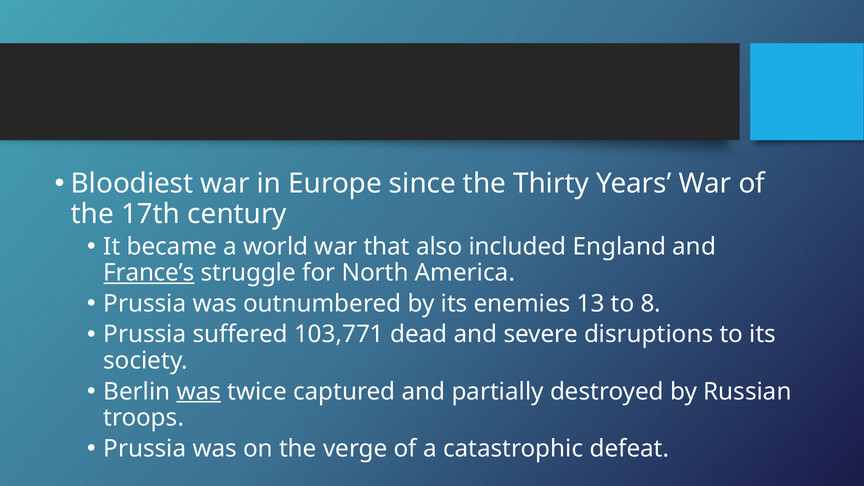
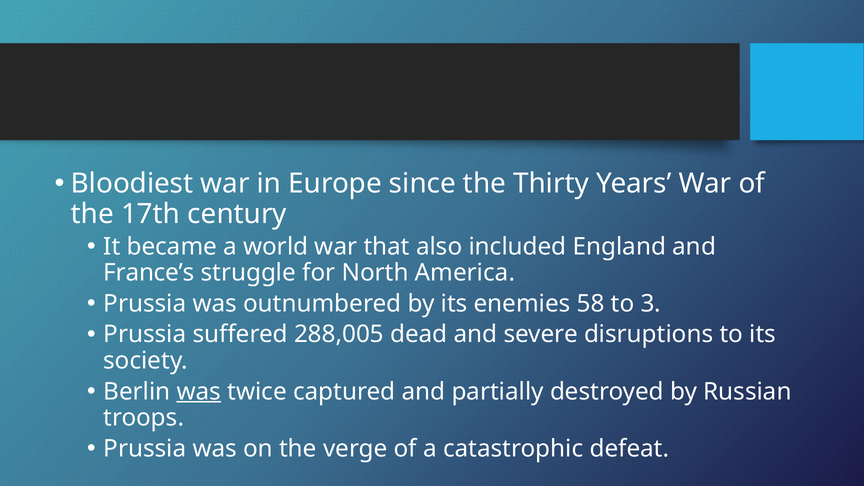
France’s underline: present -> none (149, 273)
13: 13 -> 58 (591, 304)
8: 8 -> 3 (651, 304)
103,771: 103,771 -> 288,005 (339, 334)
